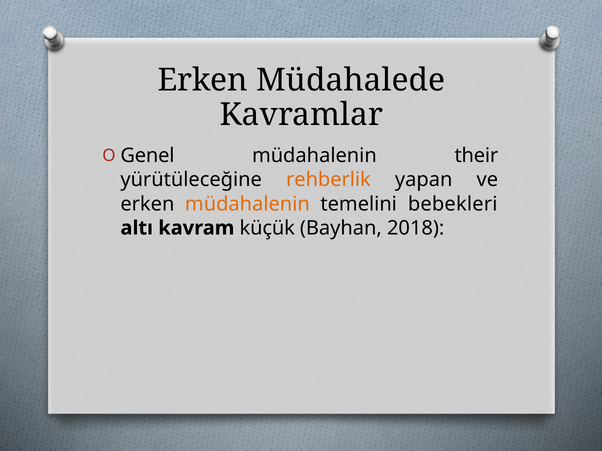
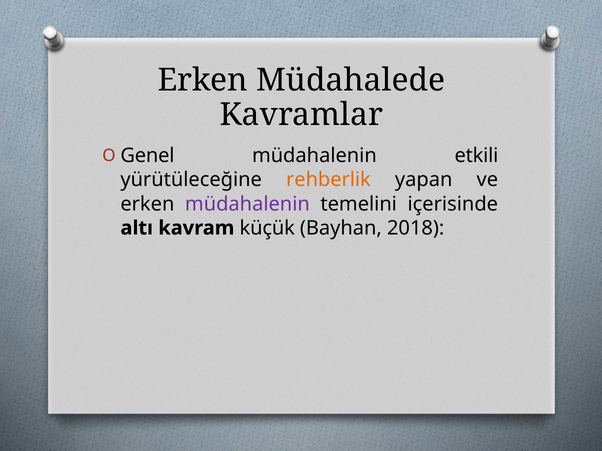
their: their -> etkili (476, 156)
müdahalenin colour: orange -> purple (247, 204)
bebekleri: bebekleri -> içerisinde (453, 204)
